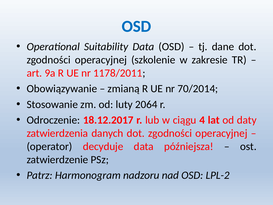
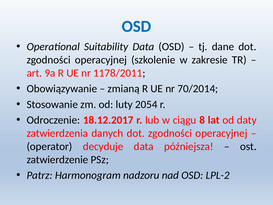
2064: 2064 -> 2054 (146, 104)
4: 4 -> 8 (202, 120)
